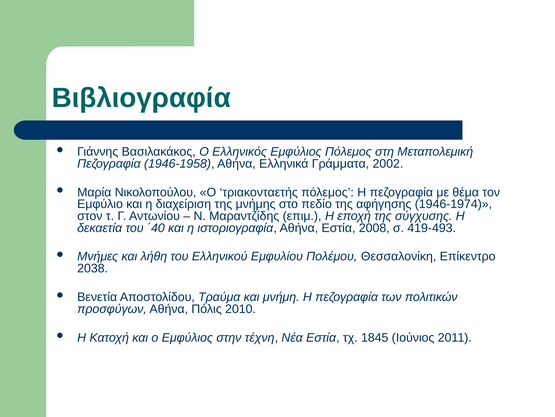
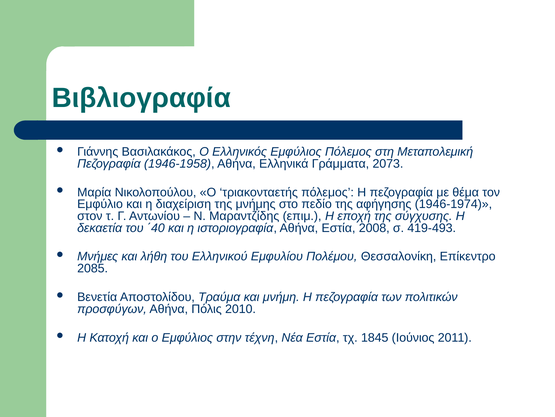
2002: 2002 -> 2073 (388, 163)
2038: 2038 -> 2085 (93, 268)
